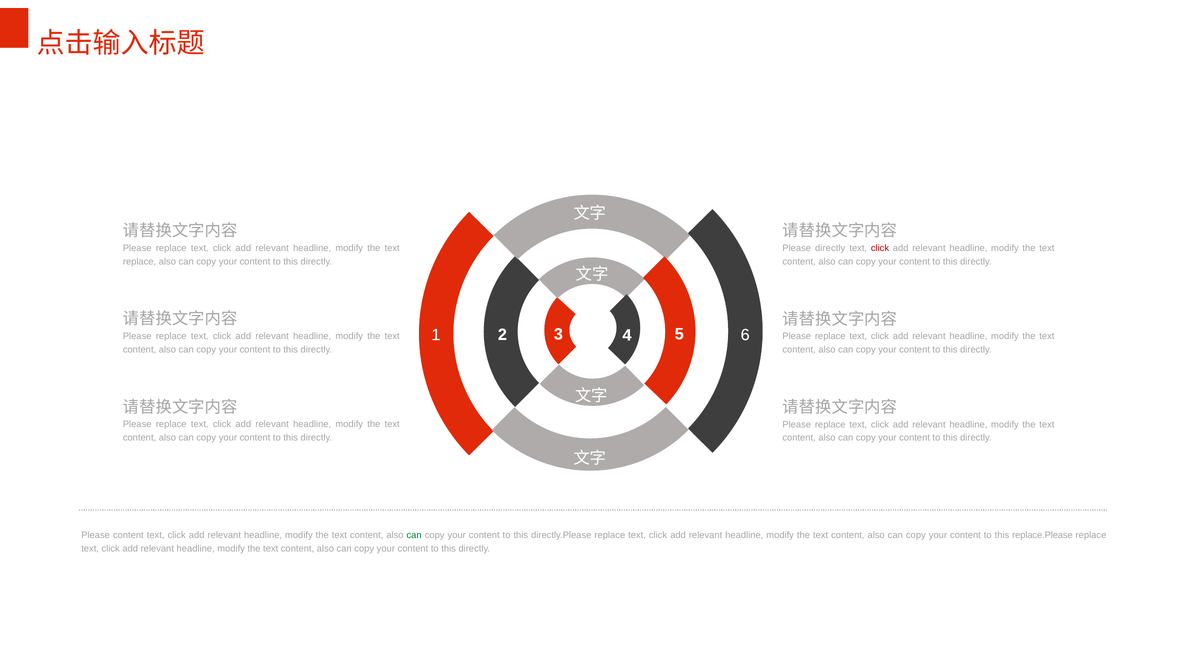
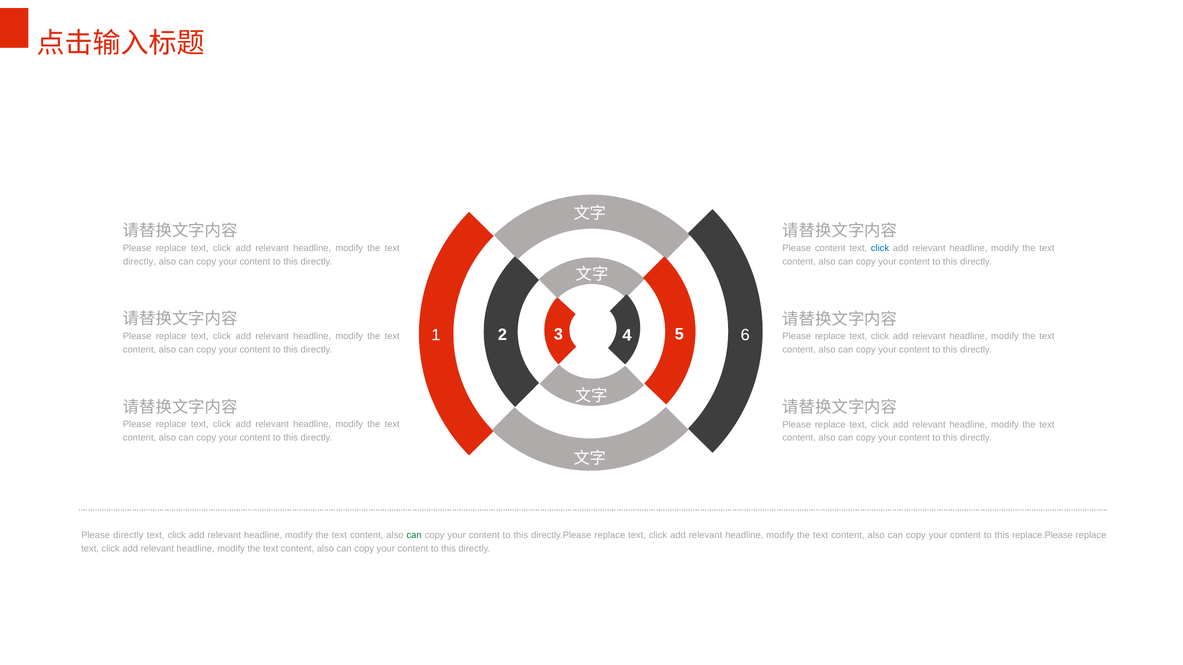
Please directly: directly -> content (830, 248)
click colour: red -> blue (880, 248)
replace: replace -> directly (139, 262)
Please content: content -> directly (128, 536)
